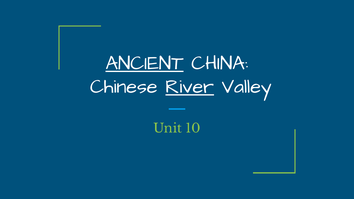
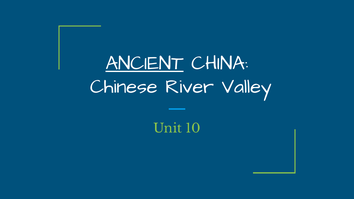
River underline: present -> none (190, 87)
